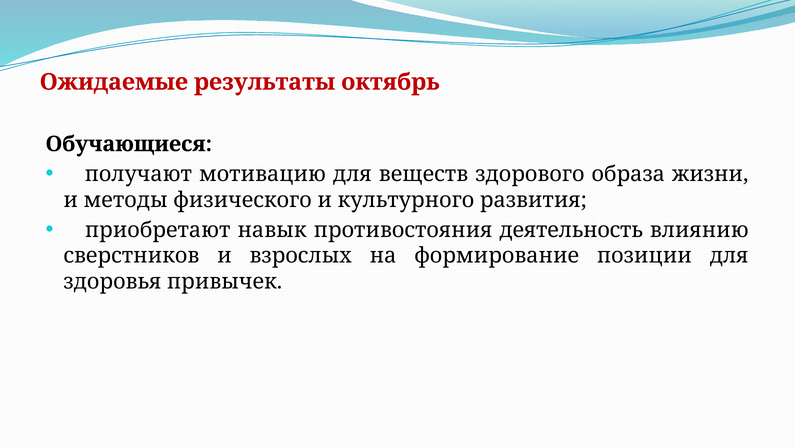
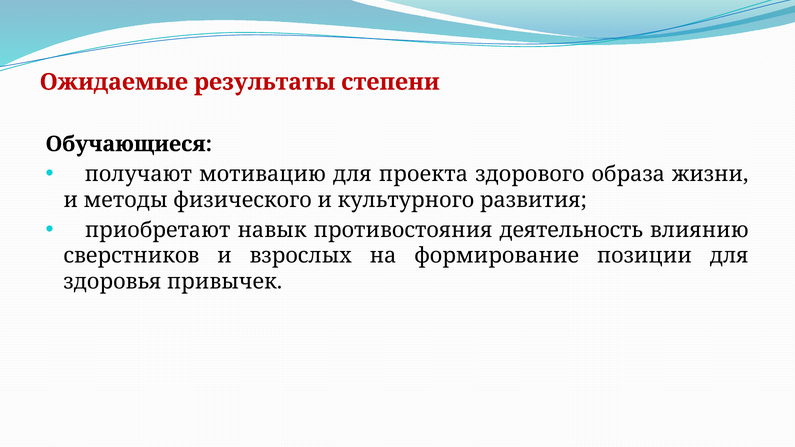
октябрь: октябрь -> степени (390, 82)
веществ: веществ -> проекта (423, 174)
